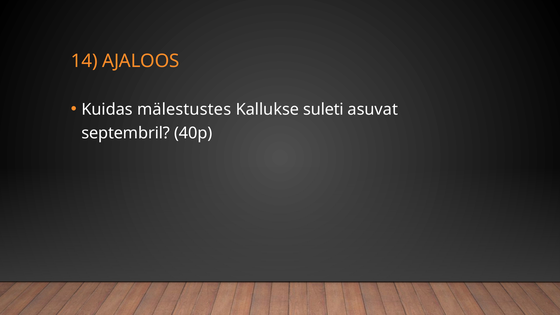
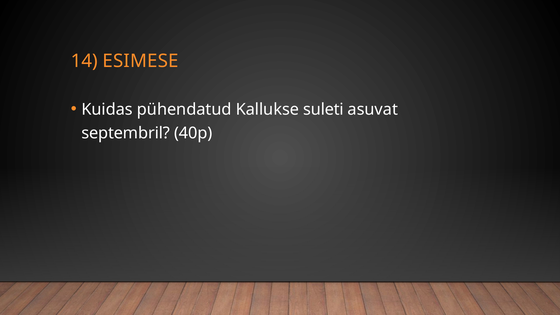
AJALOOS: AJALOOS -> ESIMESE (141, 61)
mälestustes: mälestustes -> pühendatud (184, 109)
